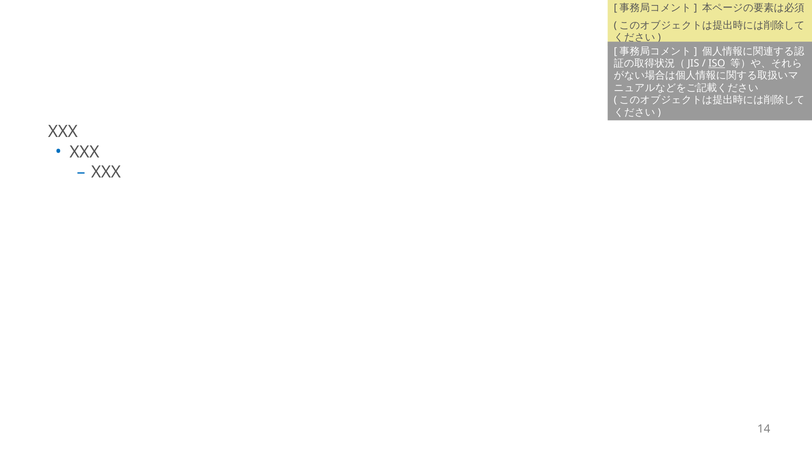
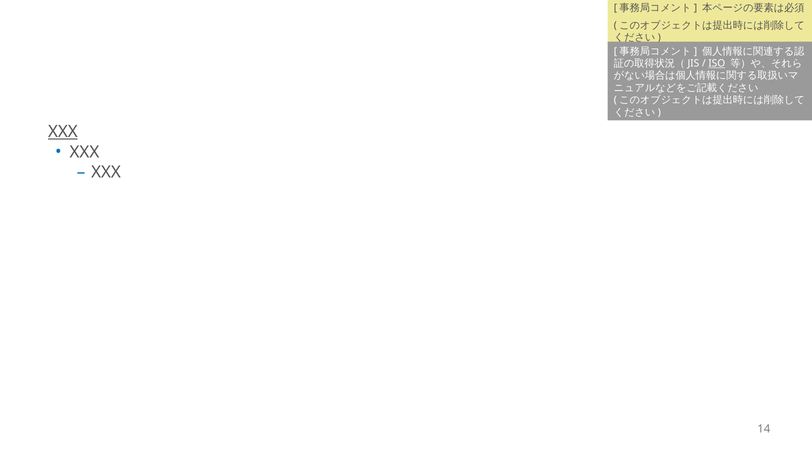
XXX underline: none -> present (63, 132)
